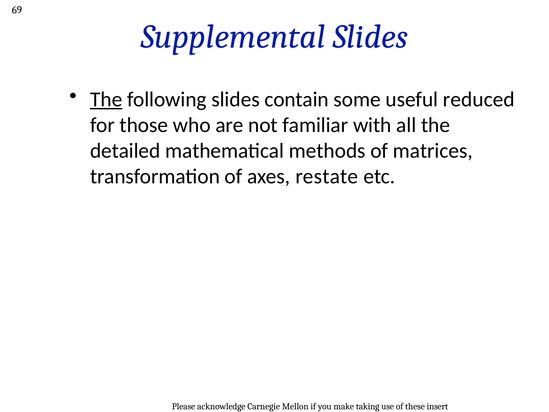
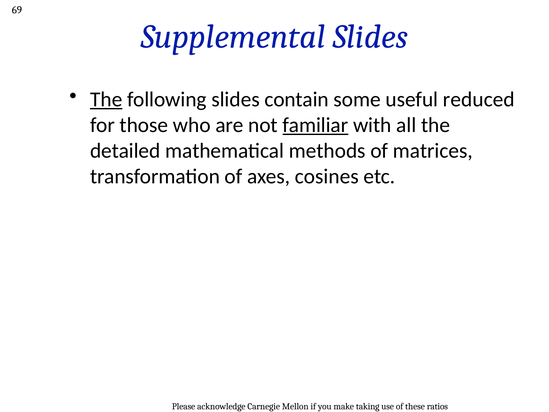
familiar underline: none -> present (315, 125)
restate: restate -> cosines (327, 176)
insert: insert -> ratios (437, 406)
